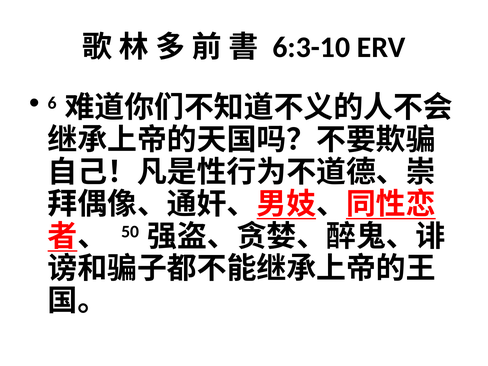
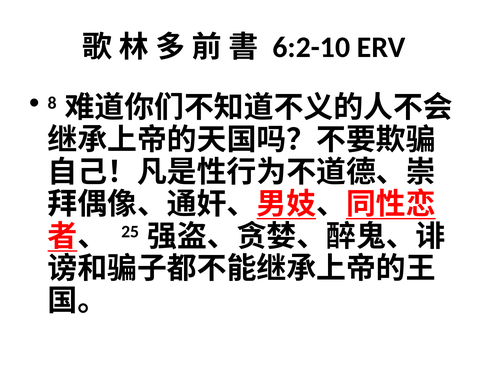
6:3-10: 6:3-10 -> 6:2-10 (311, 47)
6: 6 -> 8 (52, 103)
50: 50 -> 25 (130, 232)
